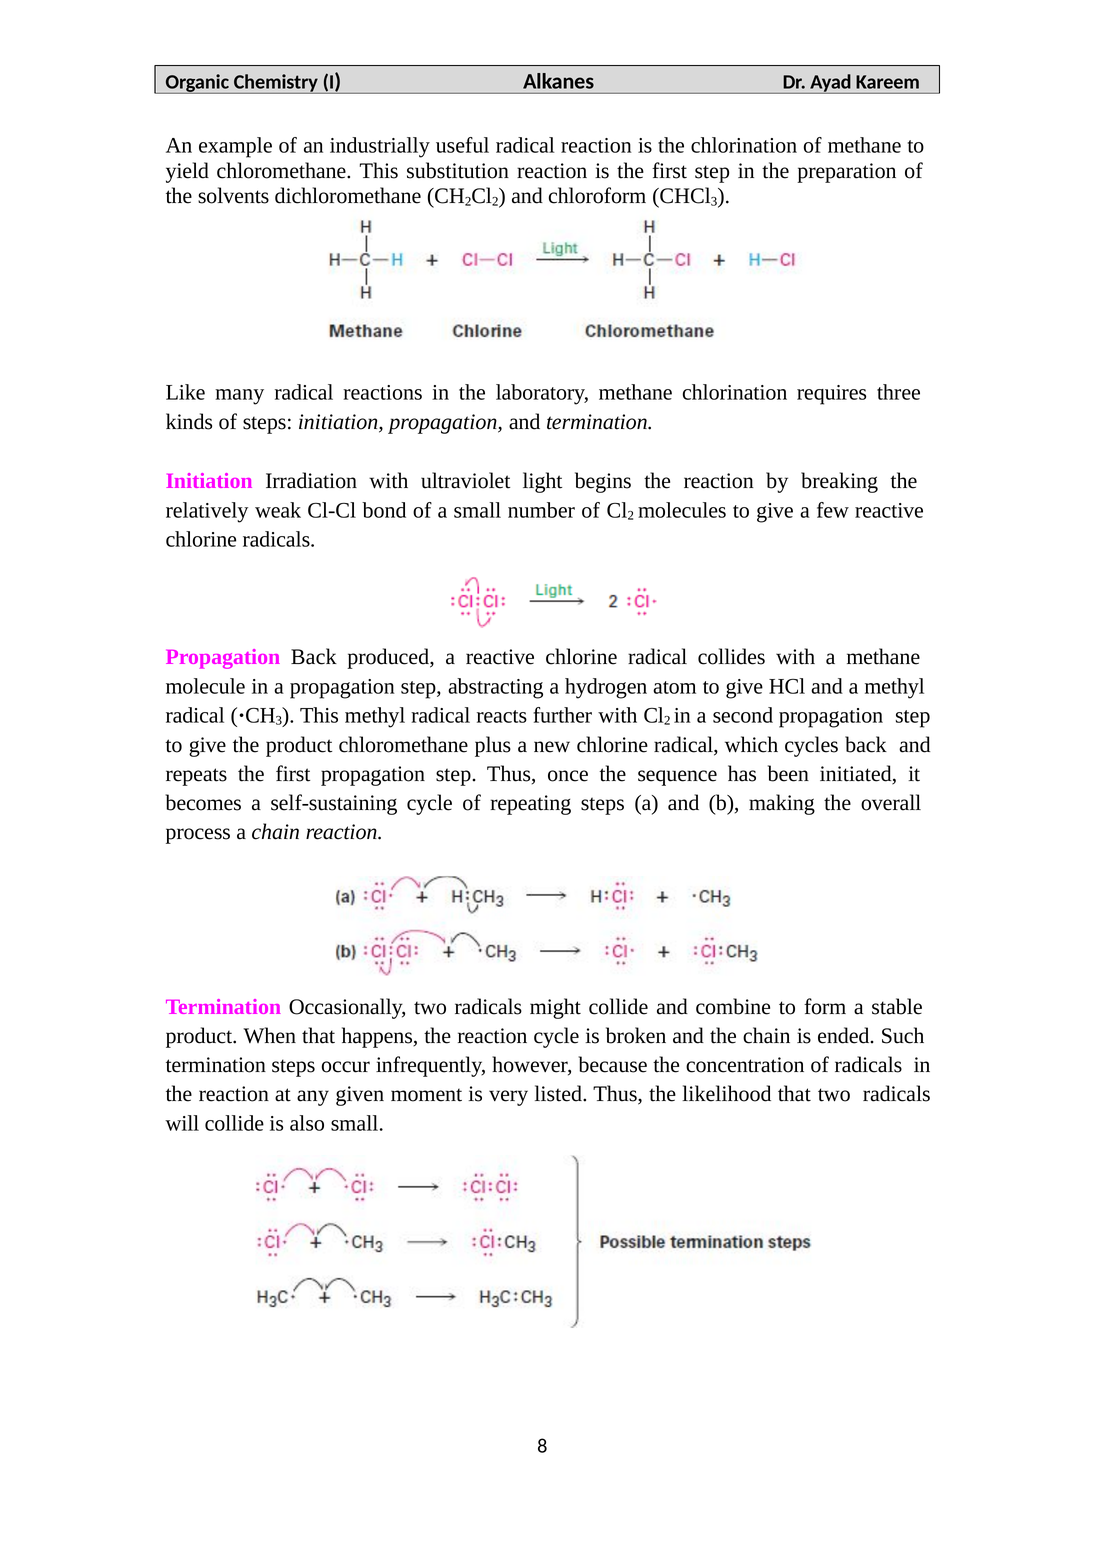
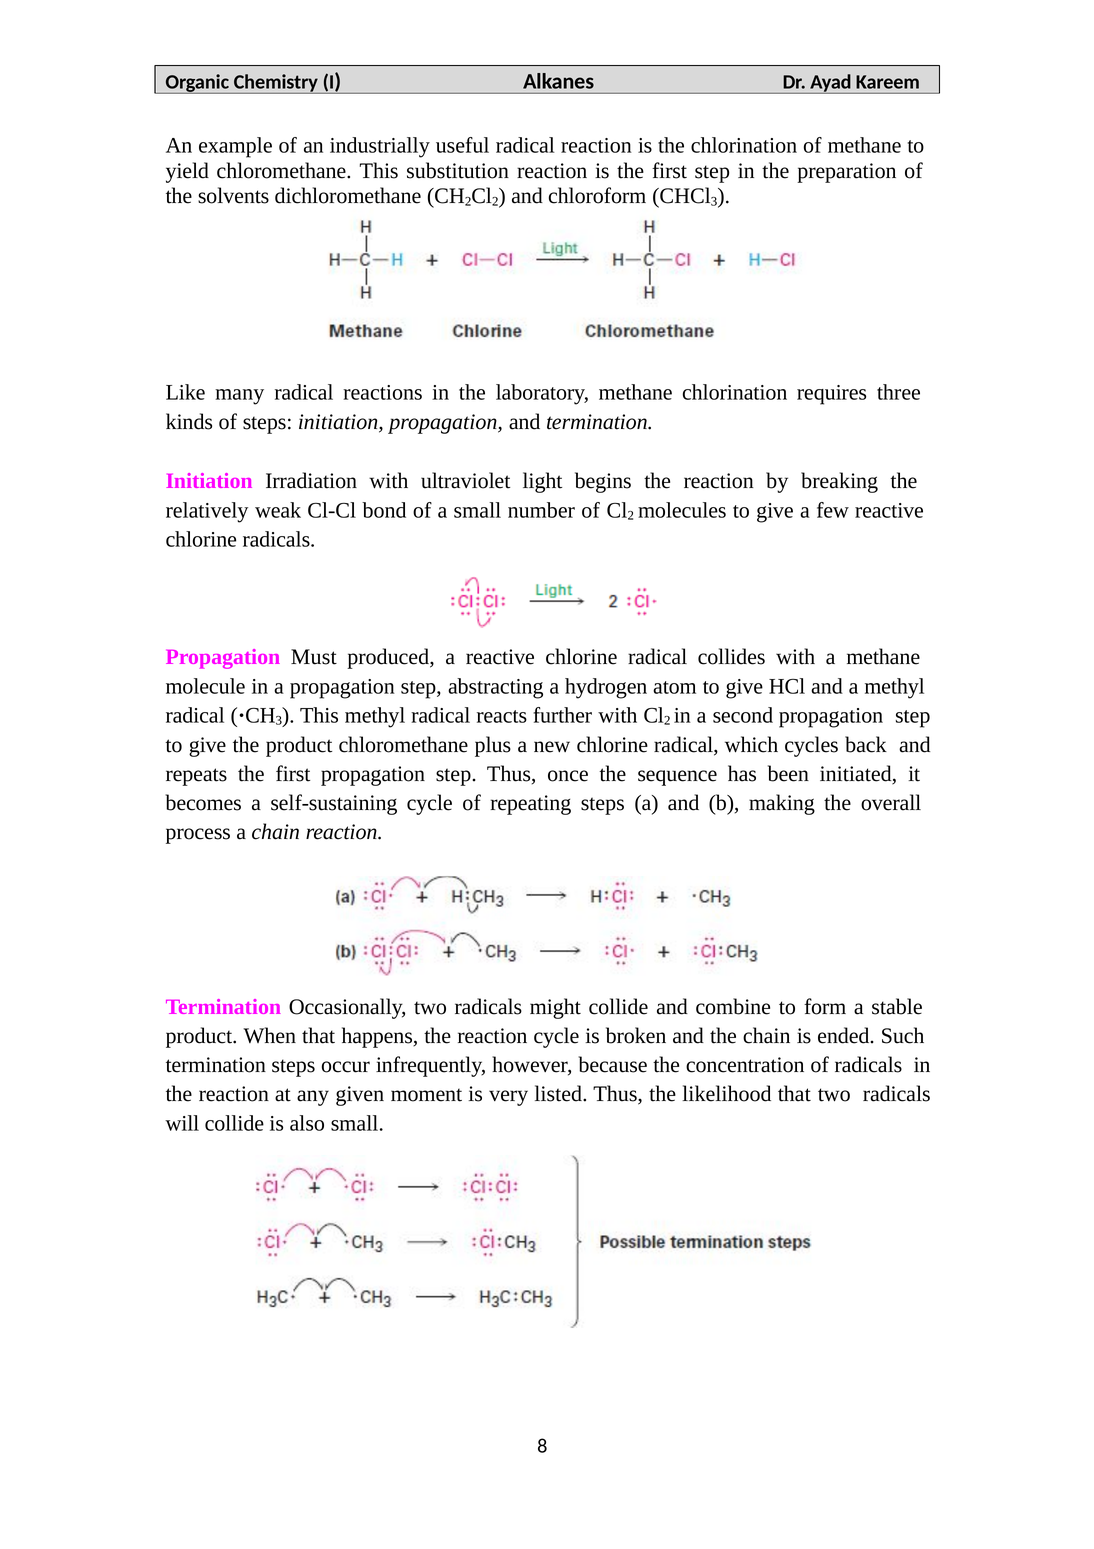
Propagation Back: Back -> Must (314, 657)
